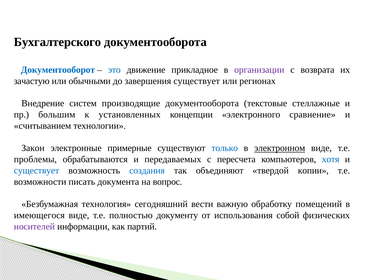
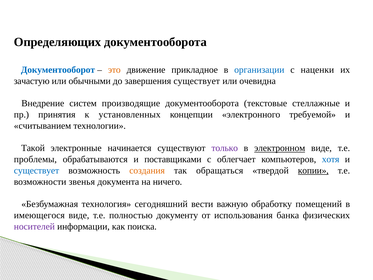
Бухгалтерского: Бухгалтерского -> Определяющих (58, 42)
это colour: blue -> orange (114, 70)
организации colour: purple -> blue (259, 70)
возврата: возврата -> наценки (317, 70)
регионах: регионах -> очевидна (258, 81)
большим: большим -> принятия (57, 114)
сравнение: сравнение -> требуемой (313, 114)
Закон: Закон -> Такой (33, 148)
примерные: примерные -> начинается (130, 148)
только colour: blue -> purple (225, 148)
передаваемых: передаваемых -> поставщиками (173, 159)
пересчета: пересчета -> облегчает (236, 159)
создания colour: blue -> orange (147, 170)
объединяют: объединяют -> обращаться (220, 170)
копии underline: none -> present (313, 170)
писать: писать -> звенья (82, 182)
вопрос: вопрос -> ничего (167, 182)
собой: собой -> банка (288, 215)
партий: партий -> поиска (142, 226)
